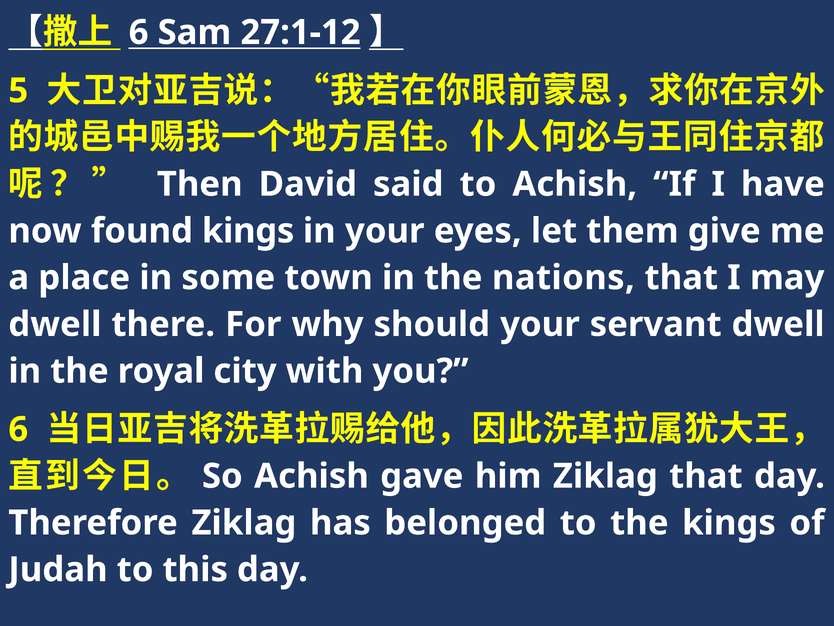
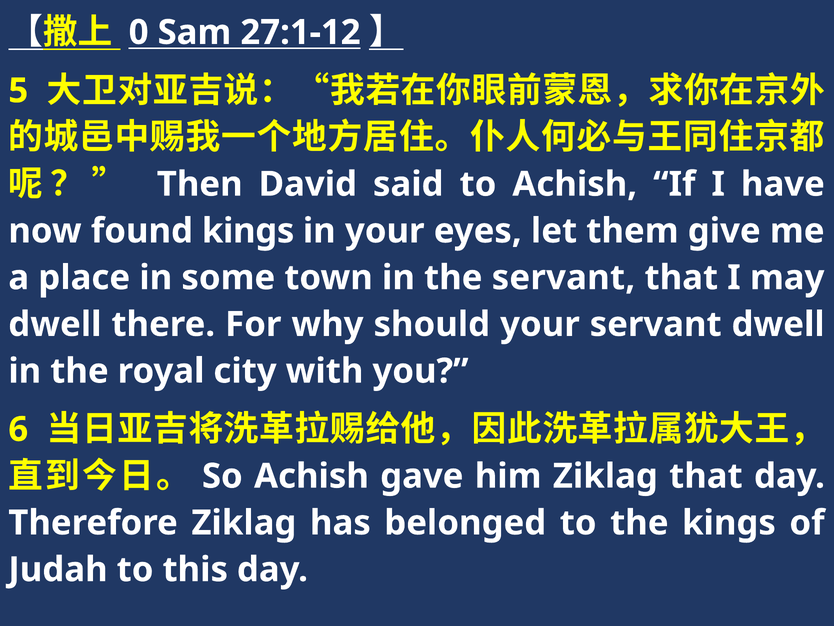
6: 6 -> 0 (139, 32)
the nations: nations -> servant (563, 277)
